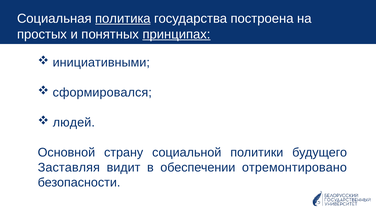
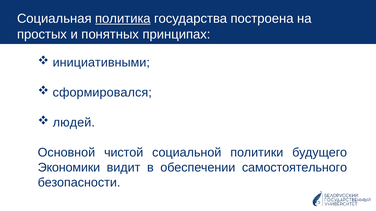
принципах underline: present -> none (177, 34)
страну: страну -> чистой (124, 153)
Заставляя: Заставляя -> Экономики (69, 168)
отремонтировано: отремонтировано -> самостоятельного (295, 168)
